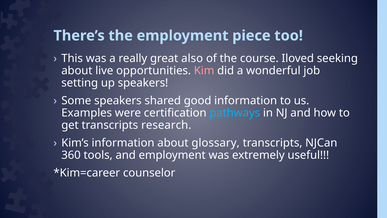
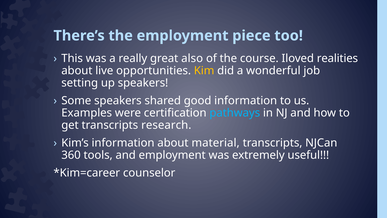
seeking: seeking -> realities (337, 58)
Kim colour: pink -> yellow (204, 70)
glossary: glossary -> material (216, 143)
